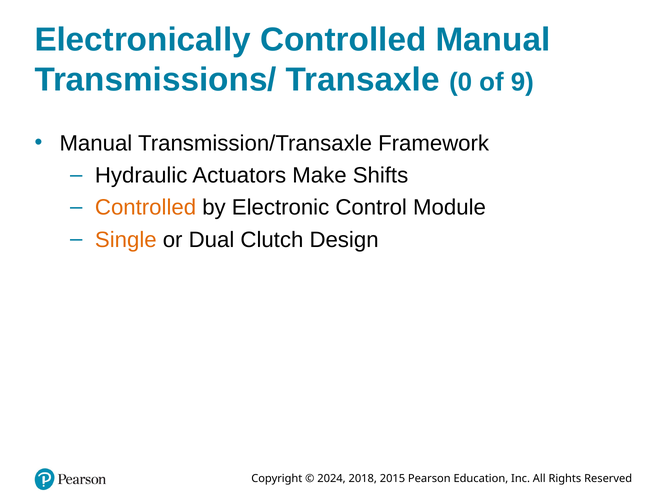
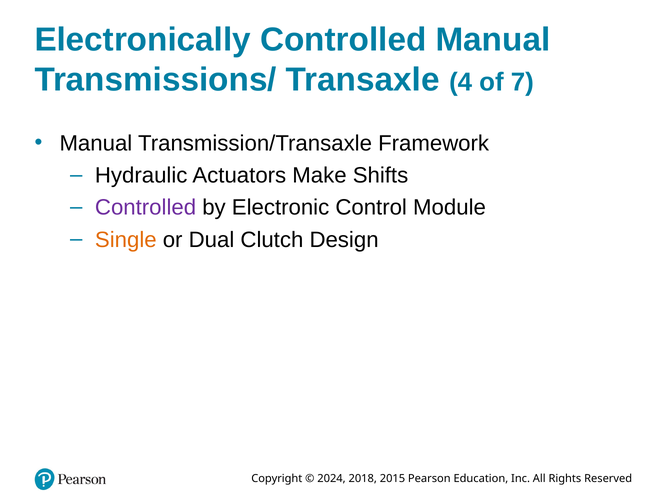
0: 0 -> 4 (461, 82)
9: 9 -> 7 (522, 82)
Controlled colour: orange -> purple (146, 208)
